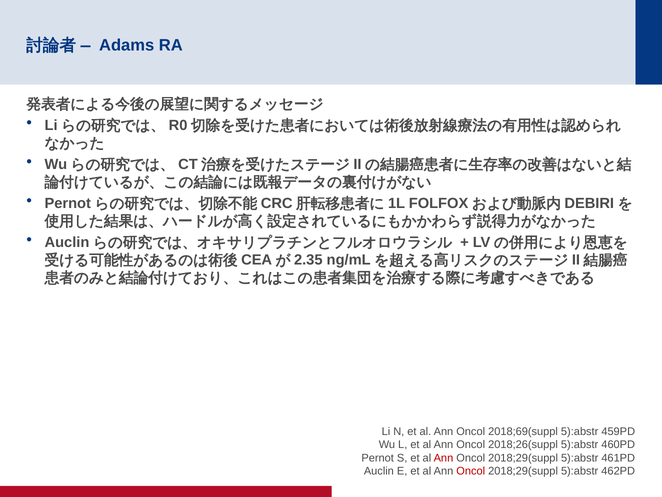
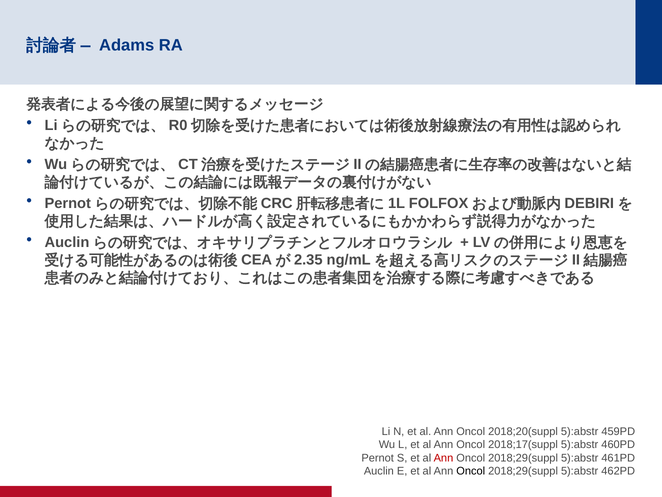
2018;69(suppl: 2018;69(suppl -> 2018;20(suppl (523, 431)
2018;26(suppl: 2018;26(suppl -> 2018;17(suppl (523, 444)
Oncol colour: red -> black (471, 471)
